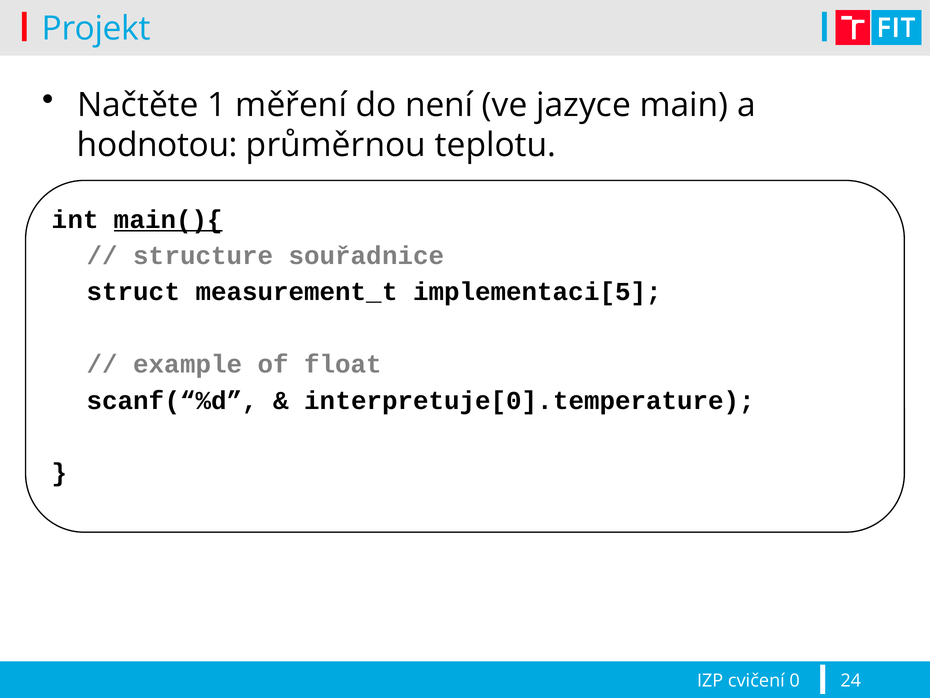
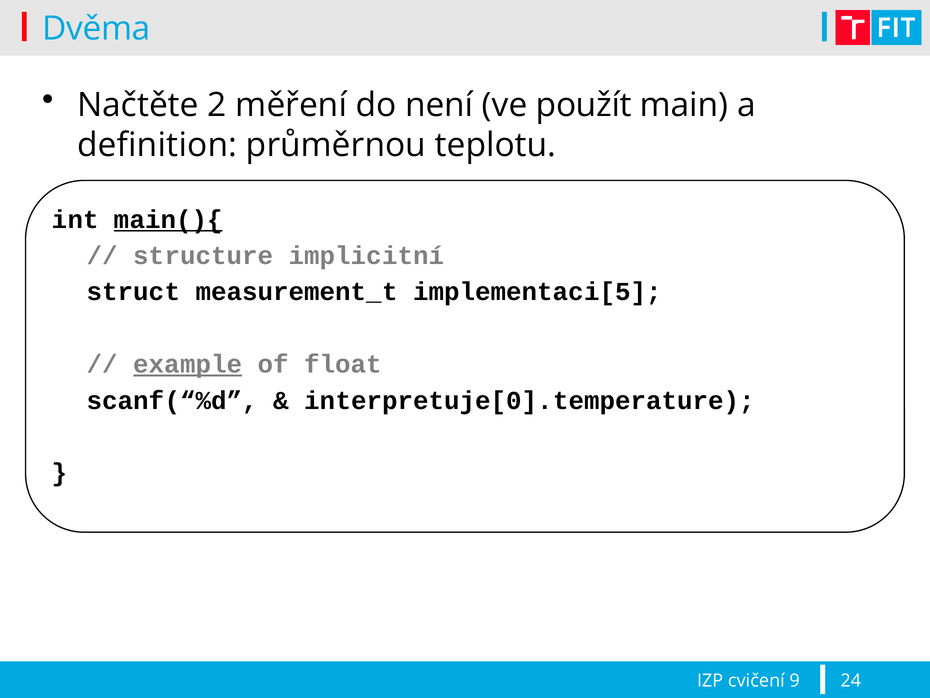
Projekt: Projekt -> Dvěma (96, 29)
1: 1 -> 2 (217, 105)
jazyce: jazyce -> použít (584, 105)
hodnotou: hodnotou -> definition (157, 145)
souřadnice: souřadnice -> implicitní (366, 256)
example underline: none -> present (188, 364)
0: 0 -> 9 (795, 680)
